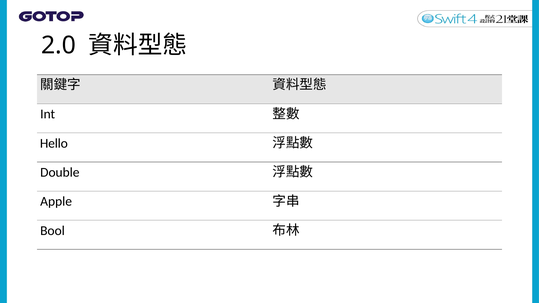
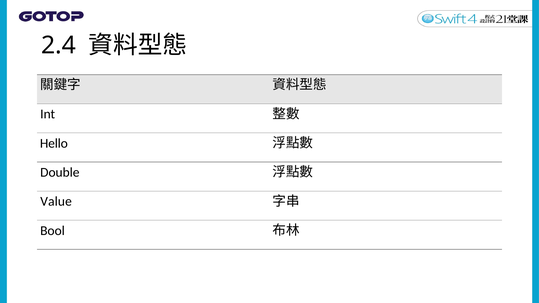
2.0: 2.0 -> 2.4 (59, 45)
Apple: Apple -> Value (56, 202)
